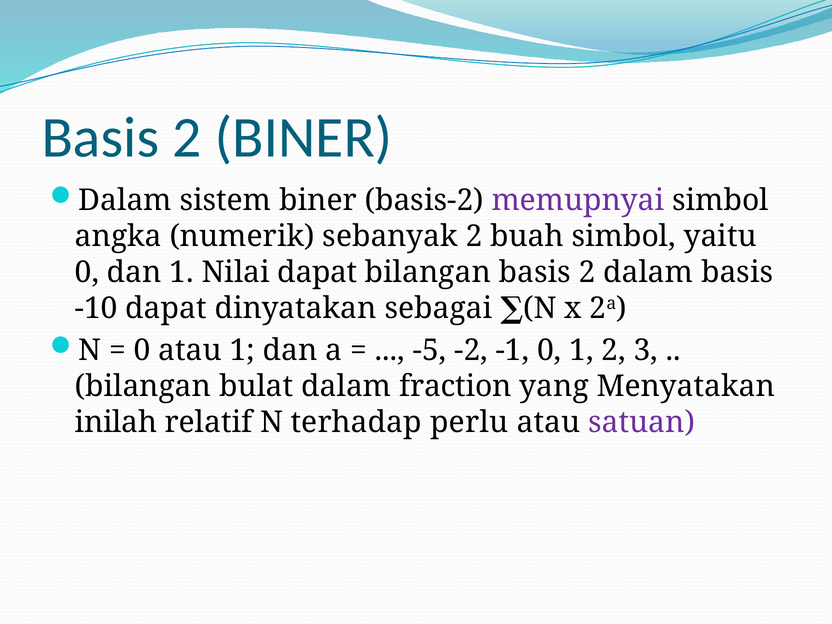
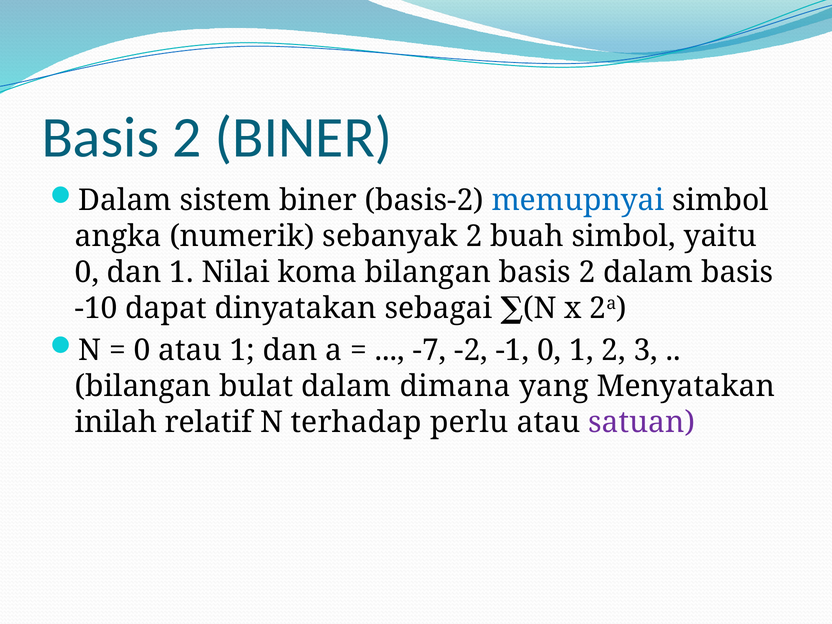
memupnyai colour: purple -> blue (578, 200)
Nilai dapat: dapat -> koma (317, 272)
-5: -5 -> -7 (430, 350)
fraction: fraction -> dimana (455, 386)
